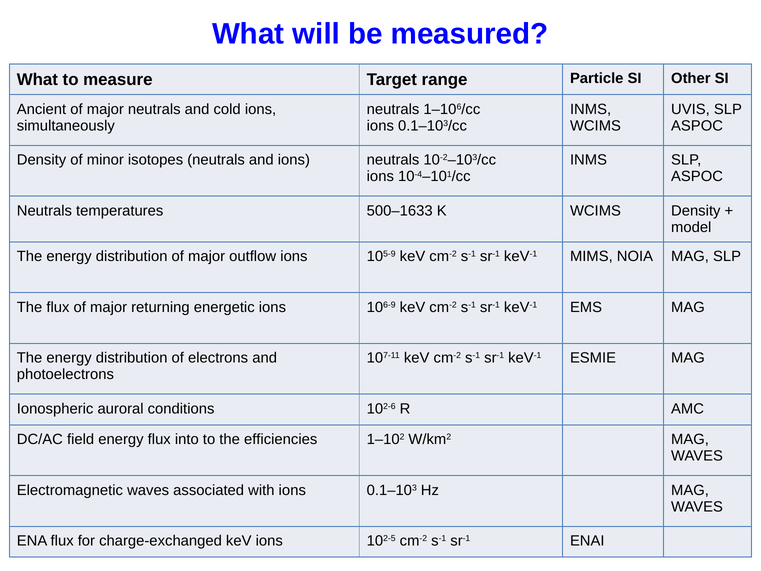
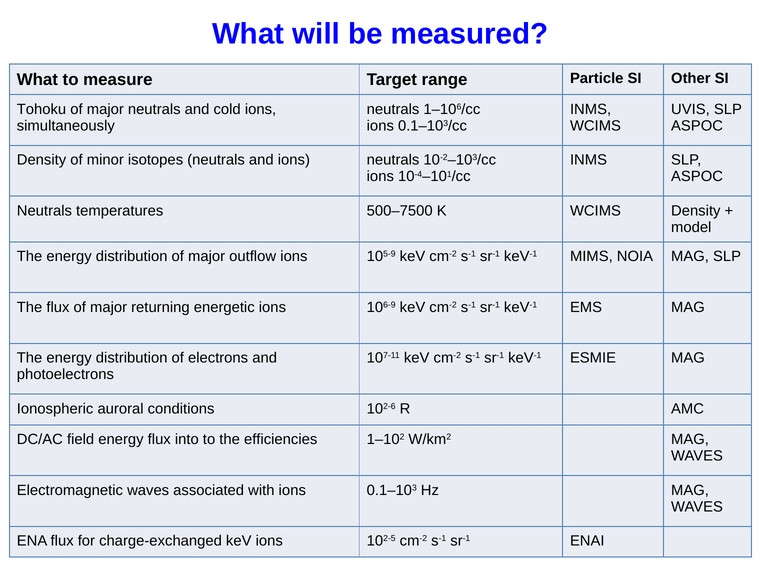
Ancient: Ancient -> Tohoku (42, 109)
500–1633: 500–1633 -> 500–7500 (400, 211)
